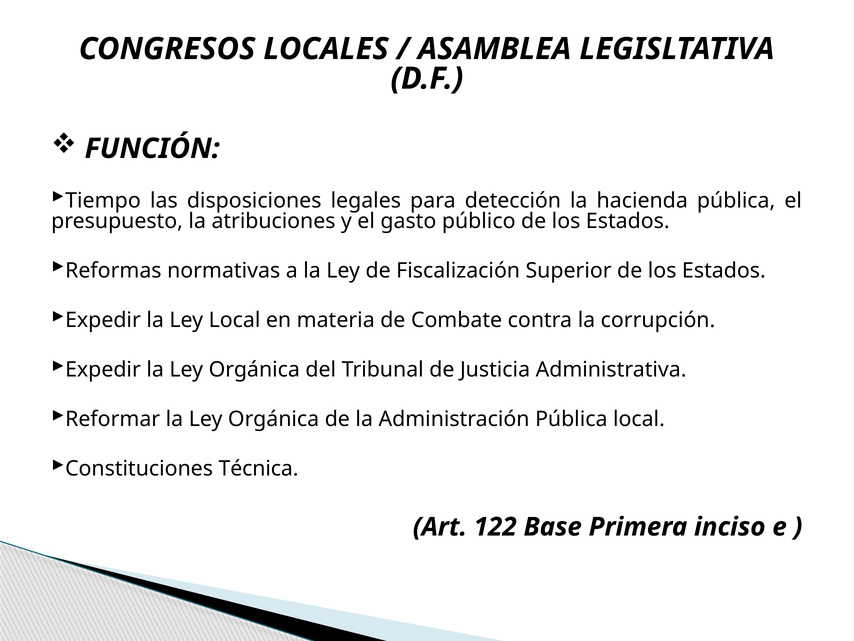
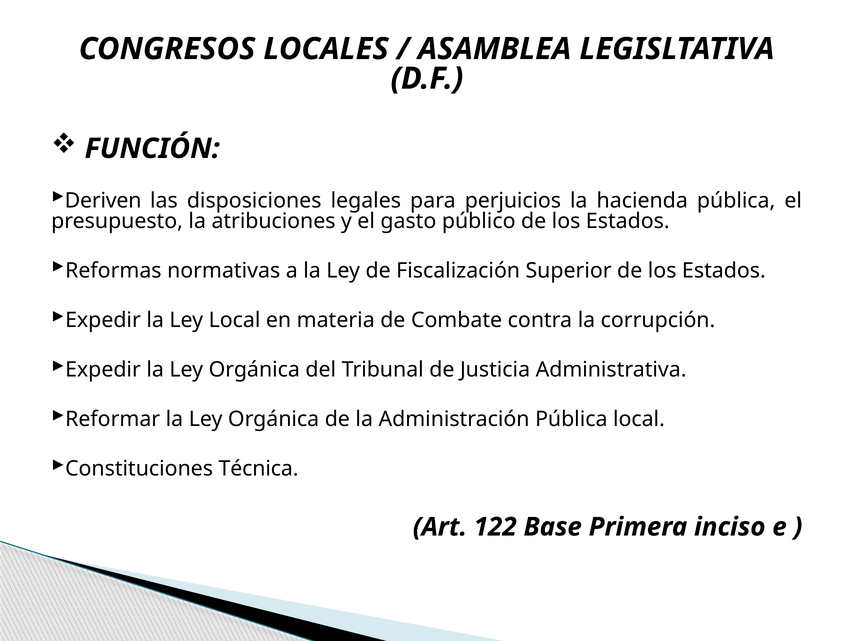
Tiempo: Tiempo -> Deriven (103, 200)
detección: detección -> perjuicios (513, 200)
